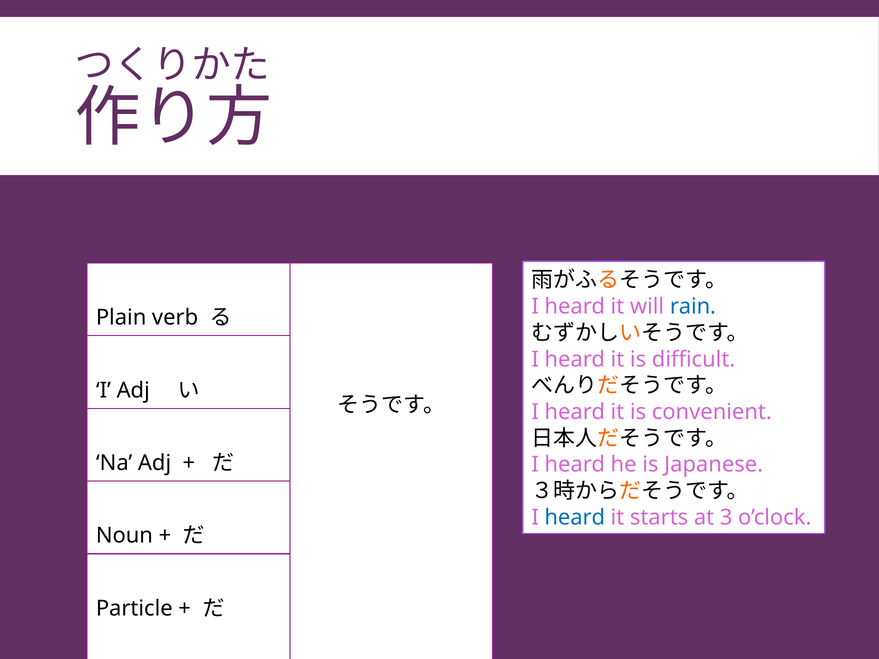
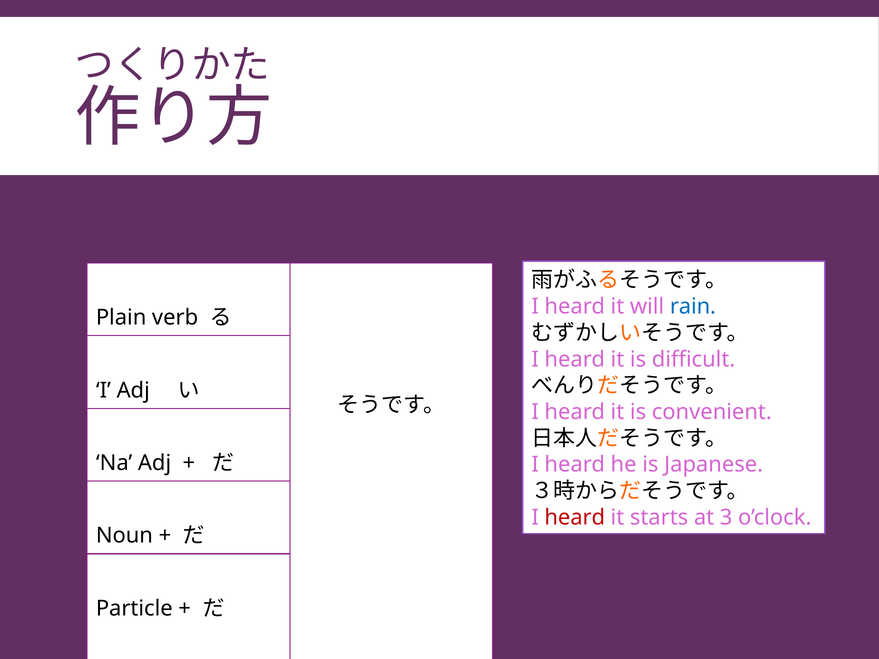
heard colour: blue -> red (575, 518)
